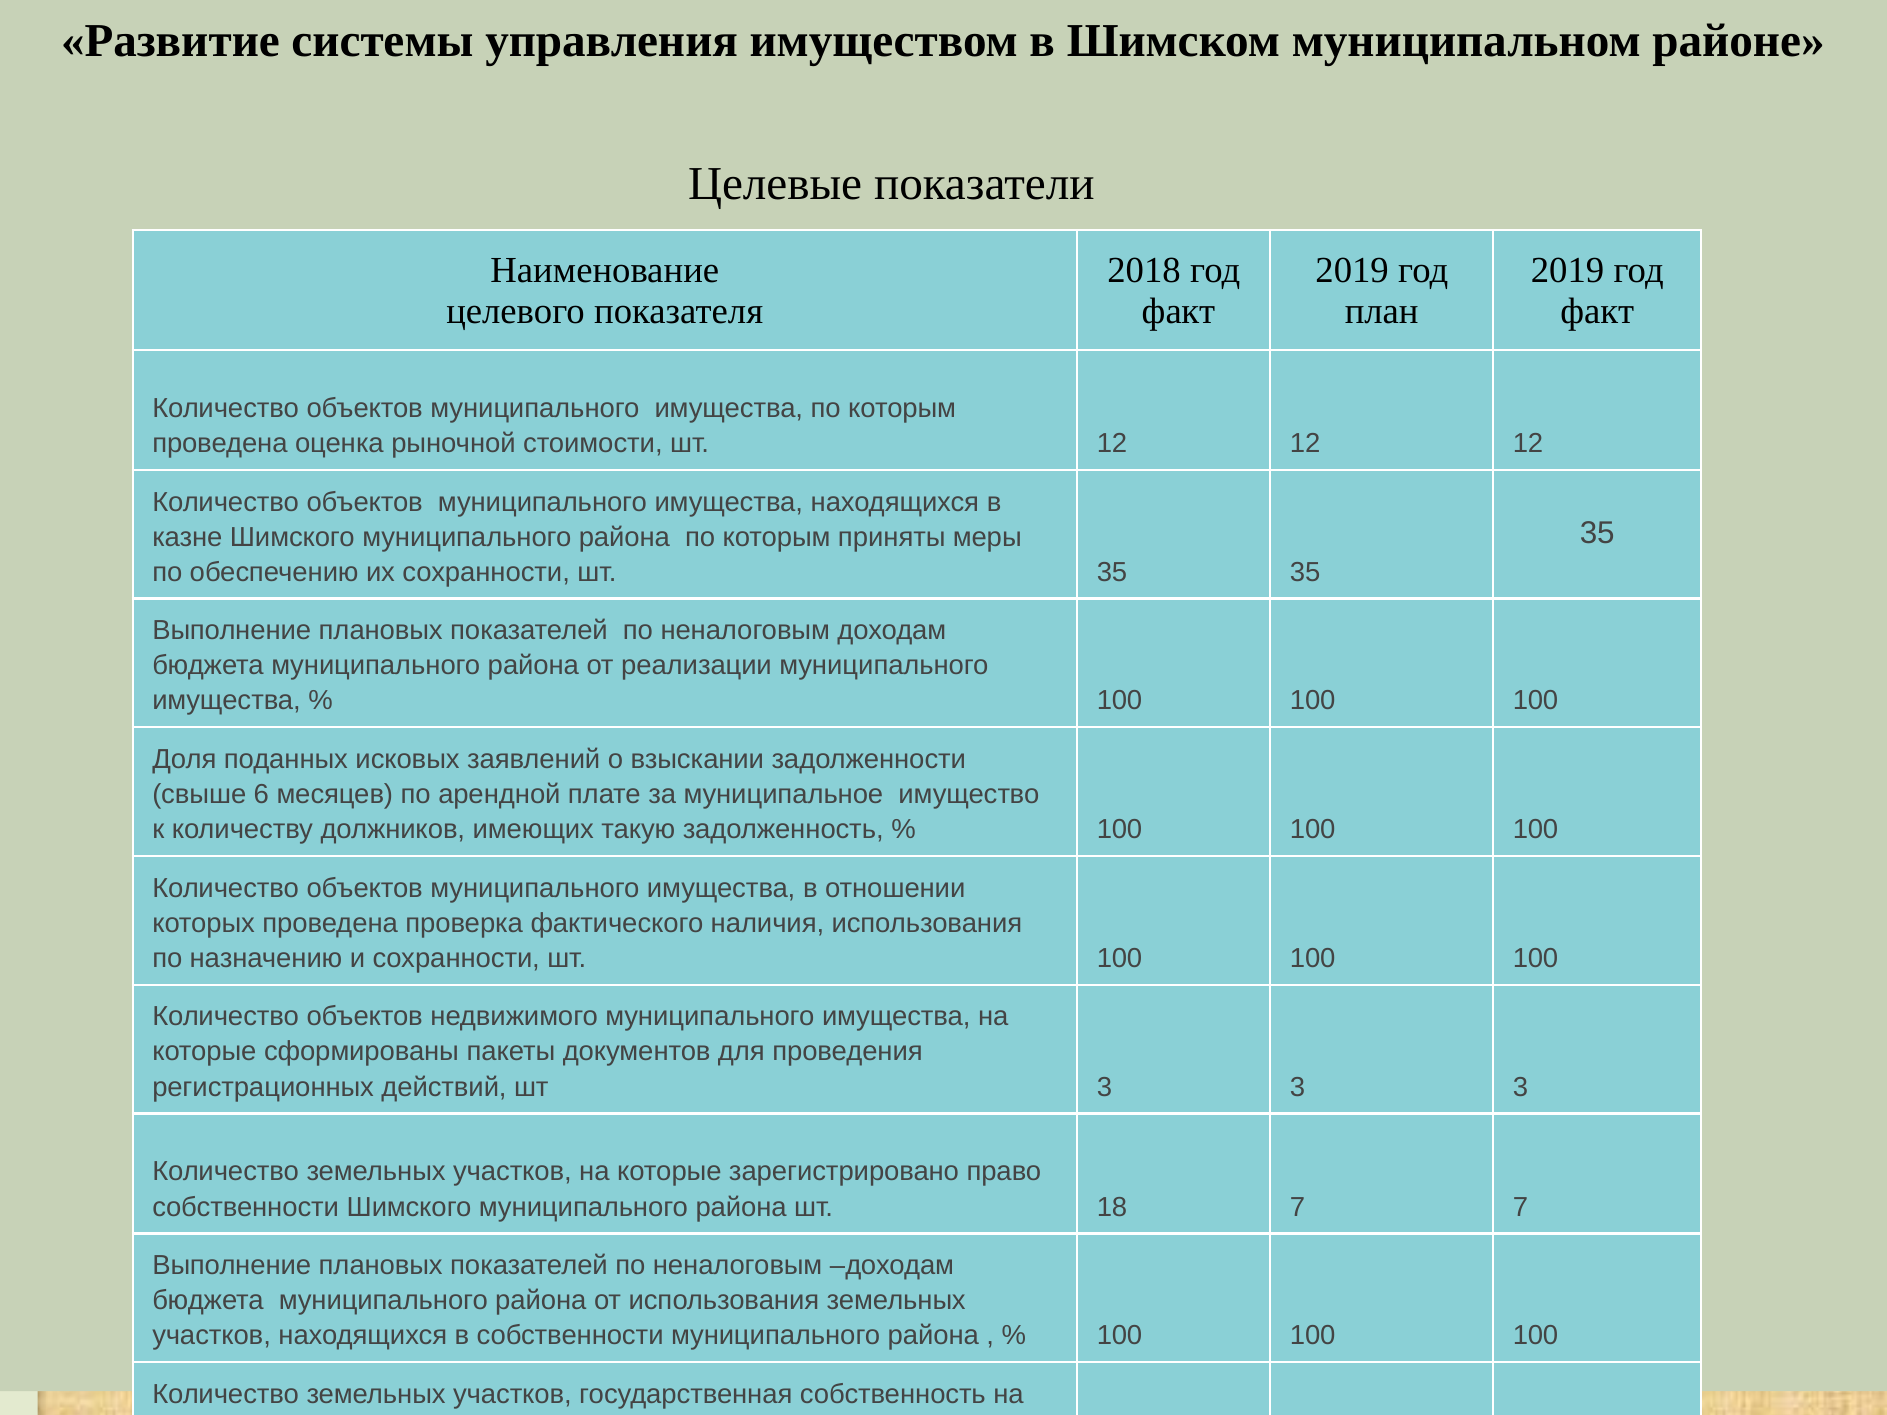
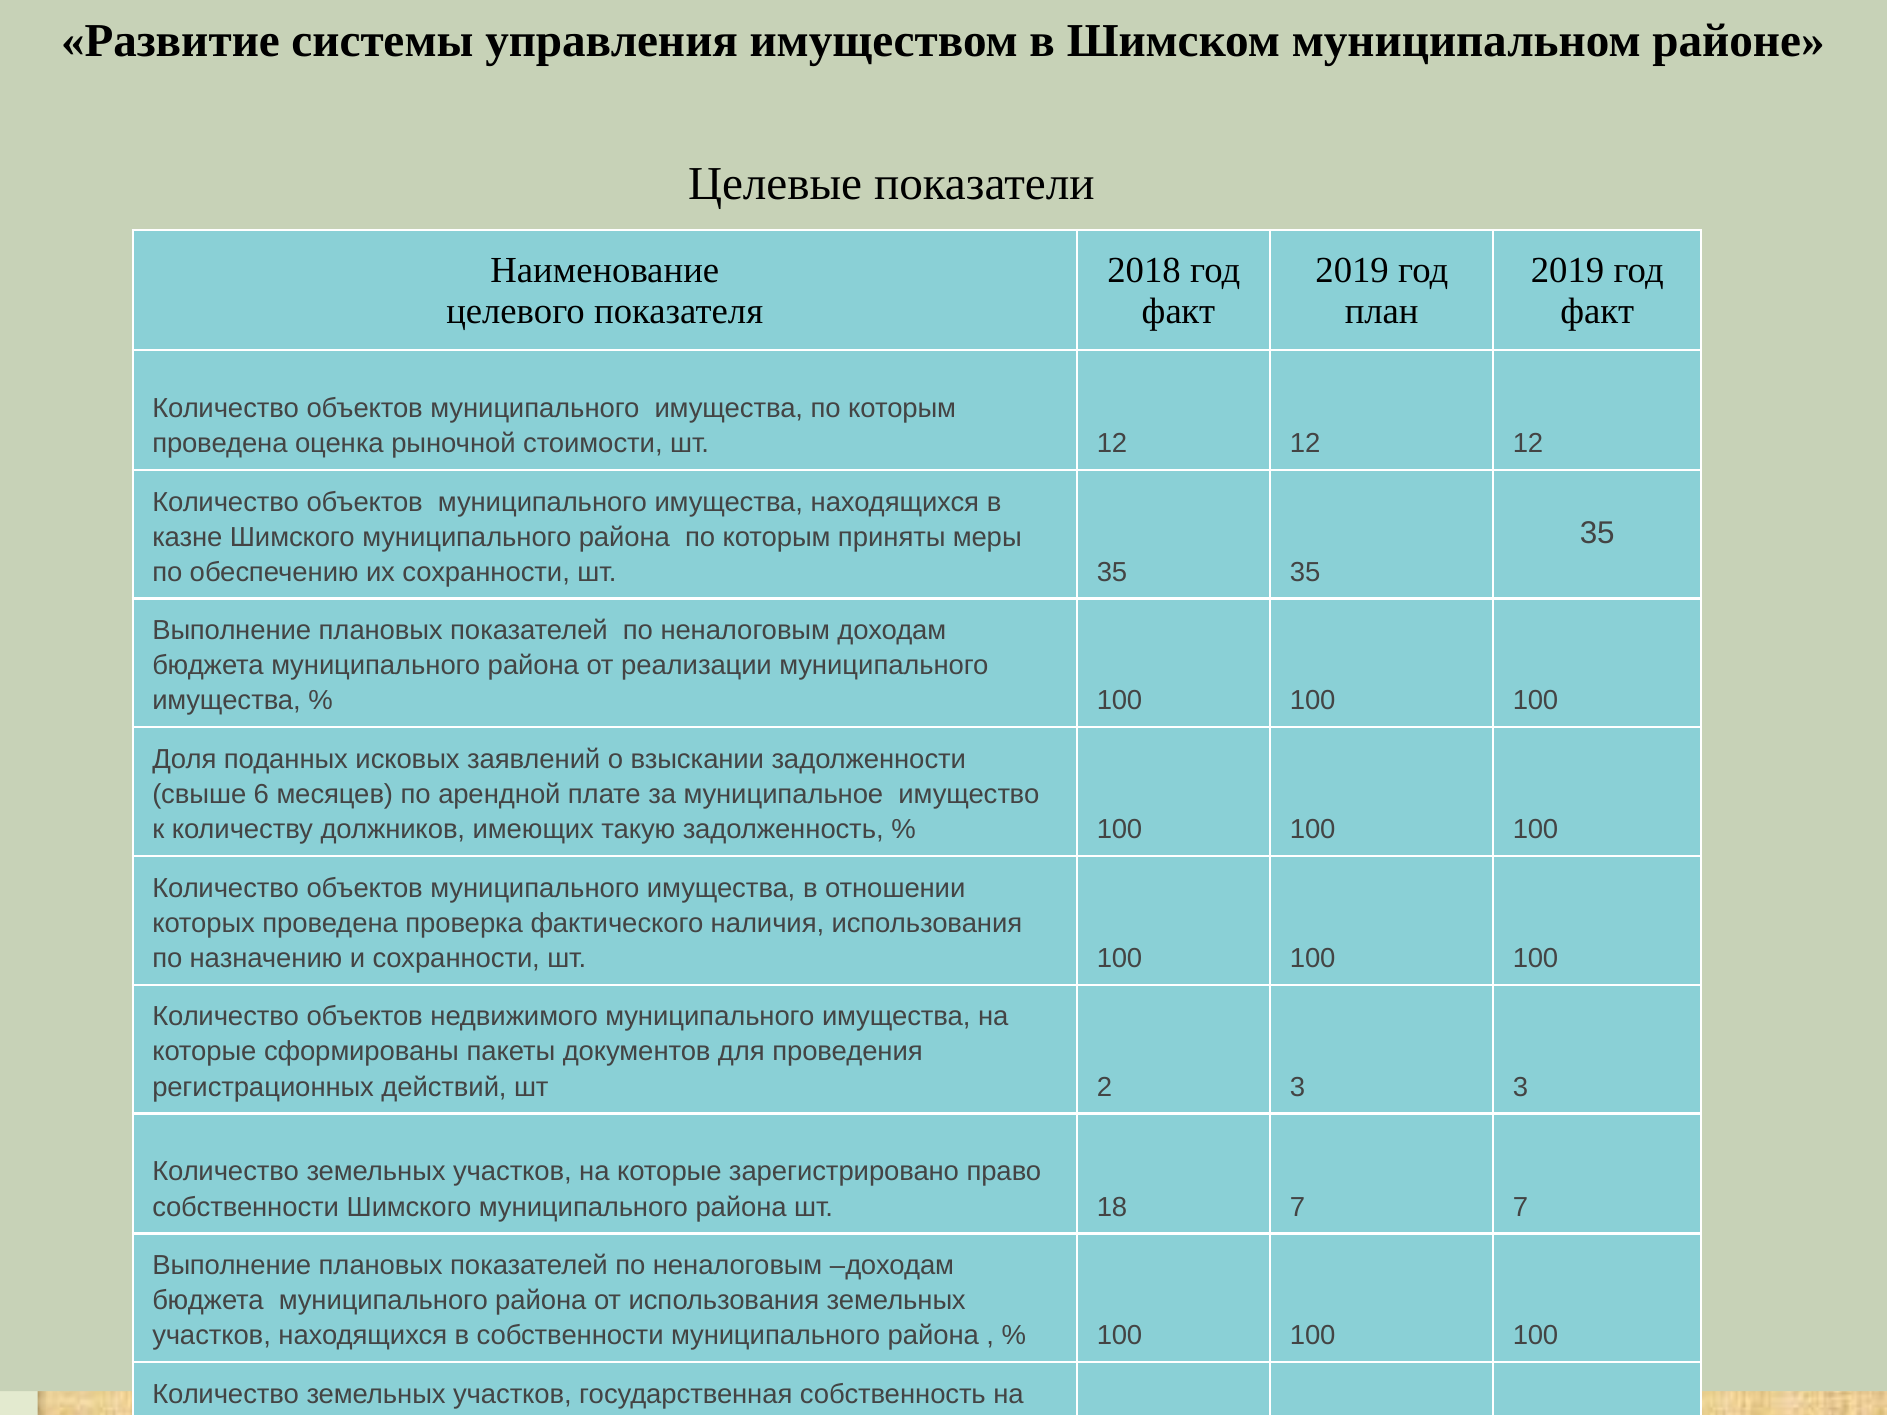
шт 3: 3 -> 2 (1104, 1087)
